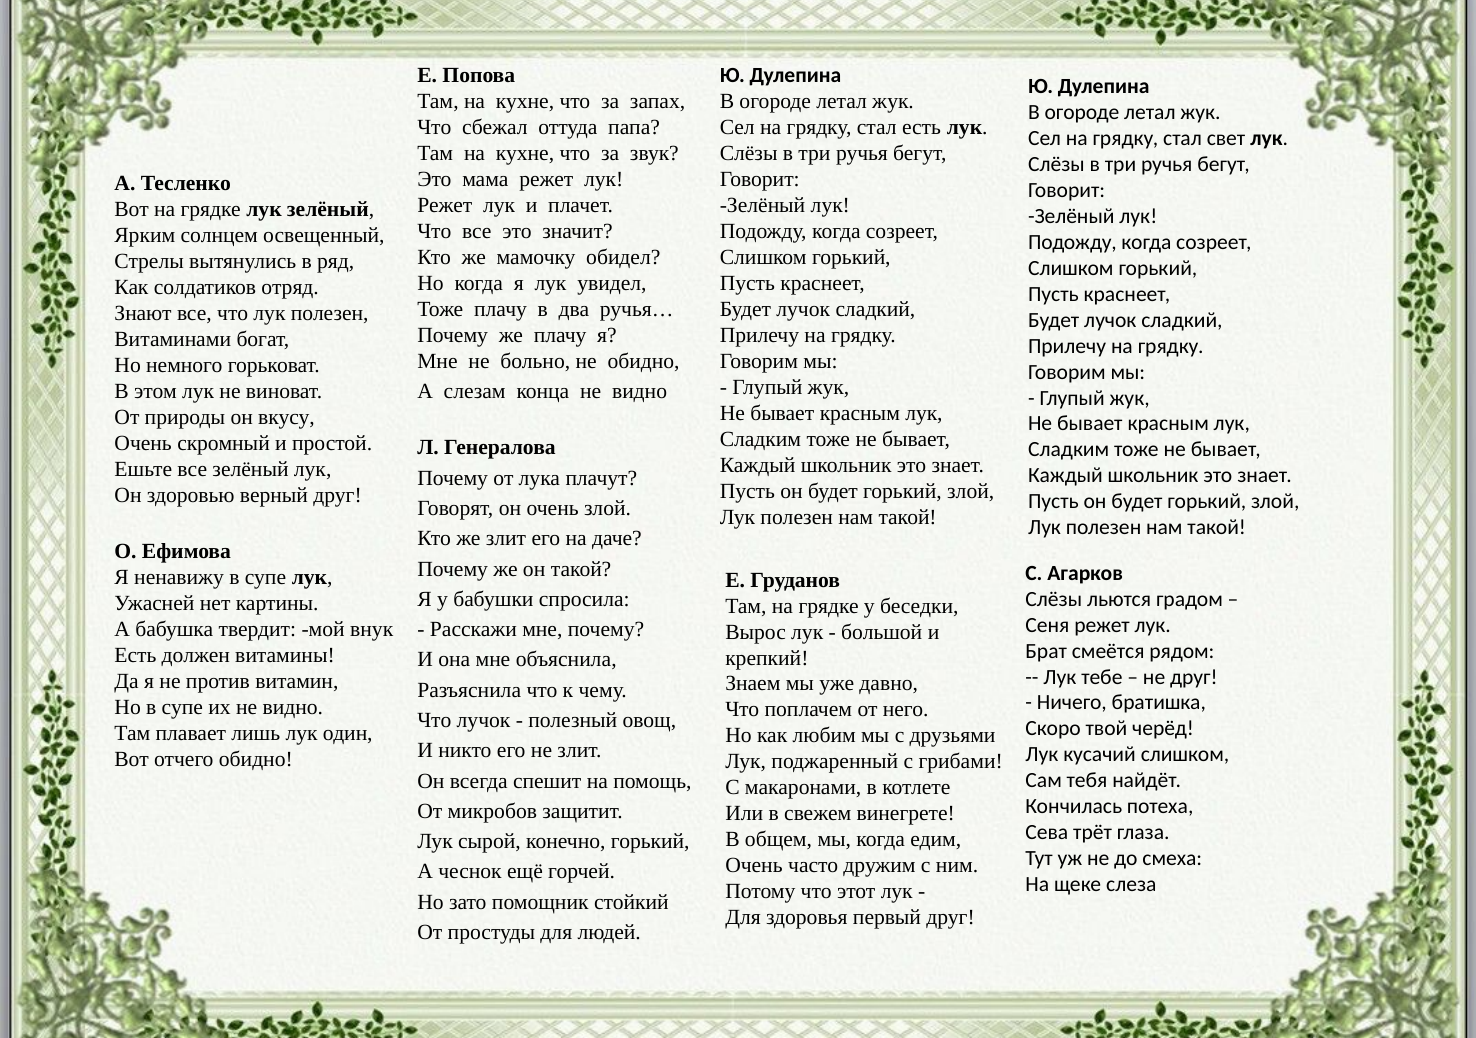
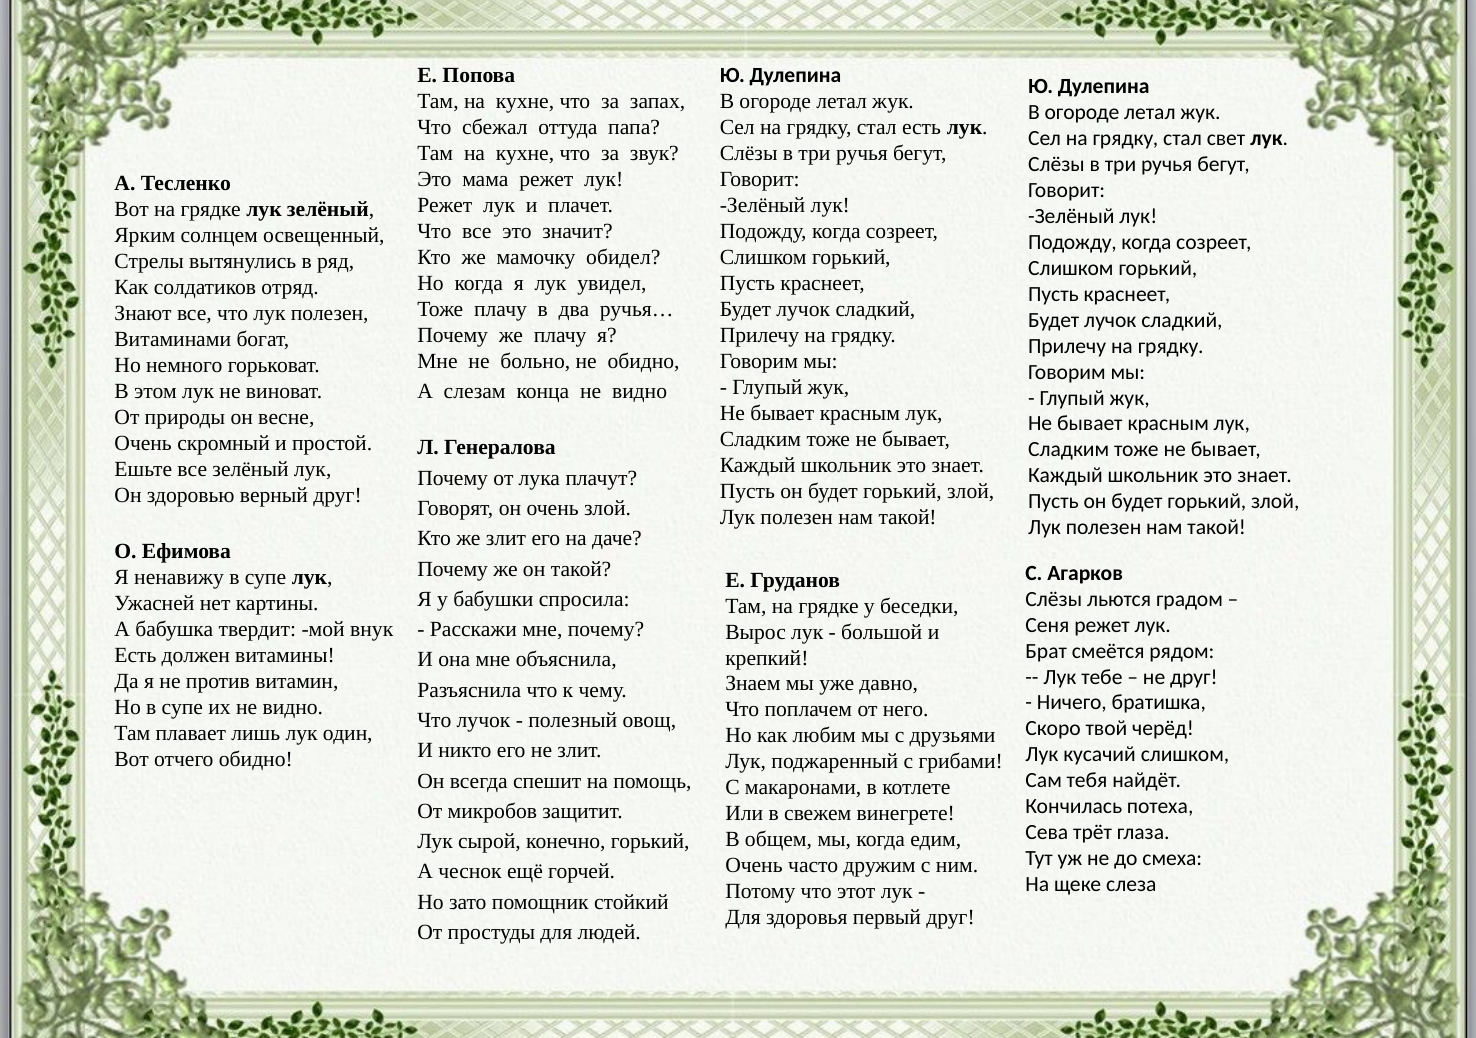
вкусу: вкусу -> весне (286, 417)
